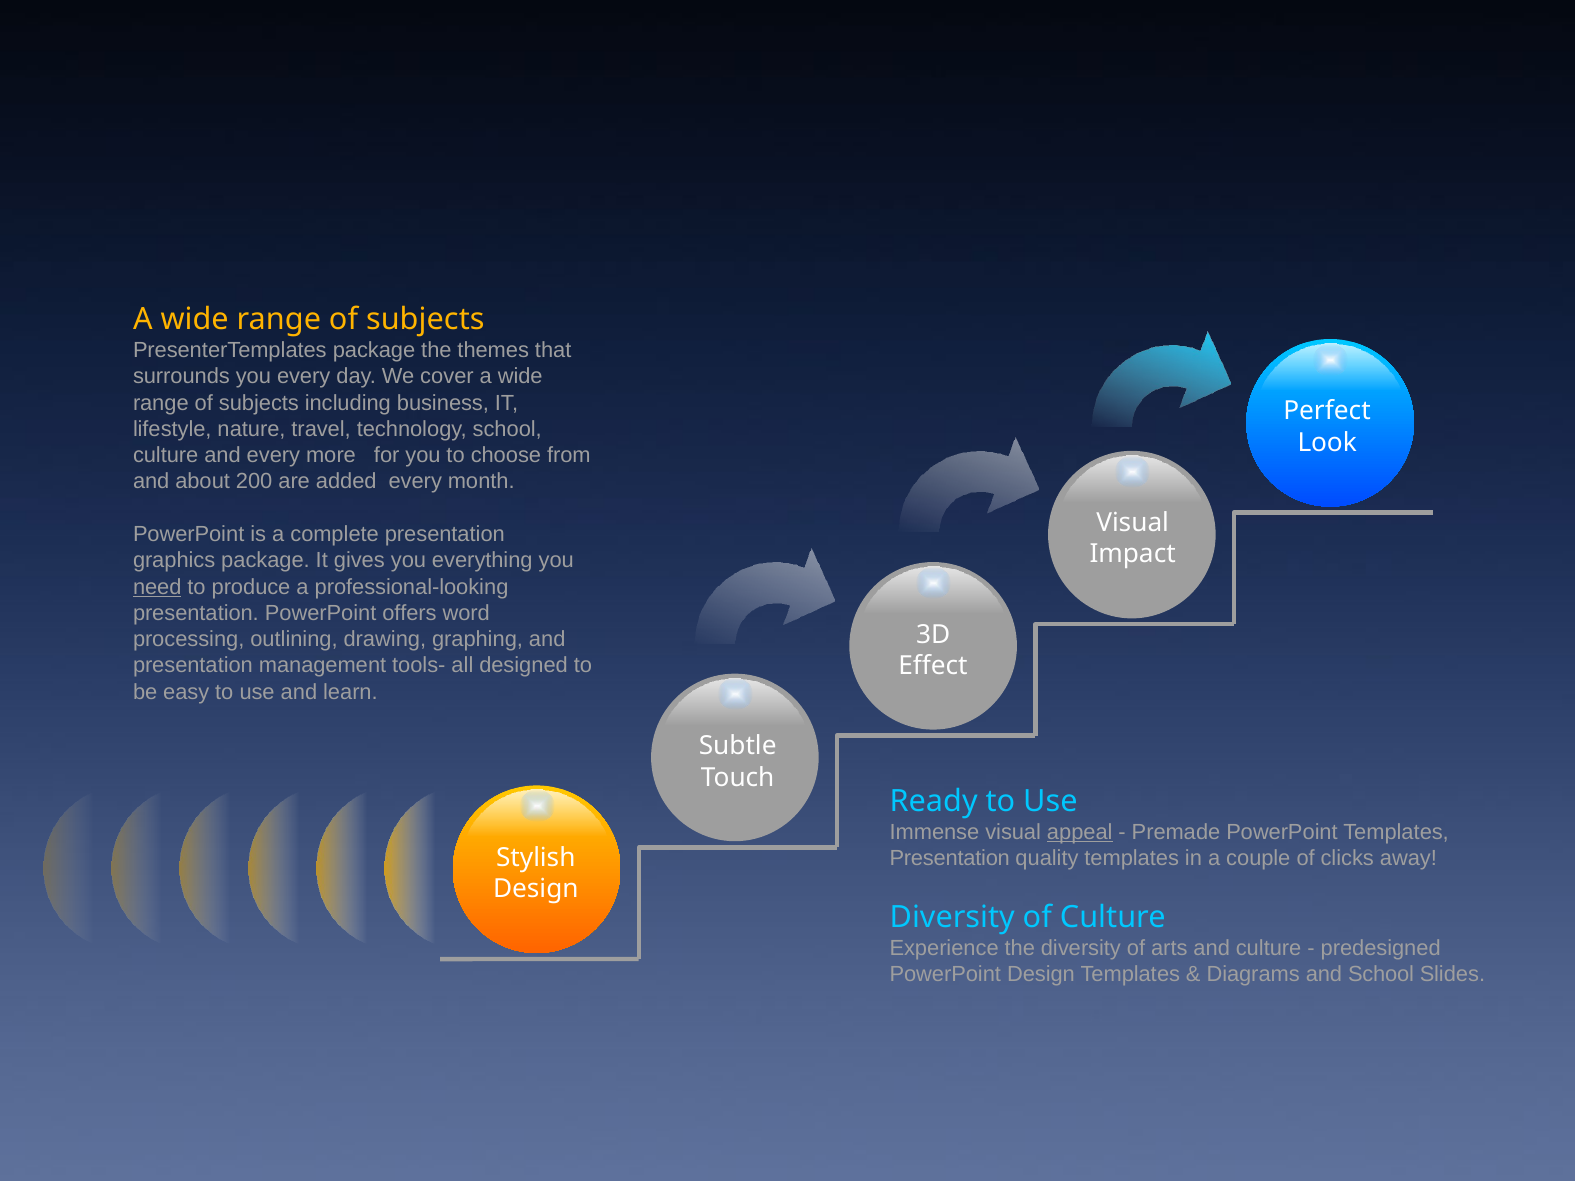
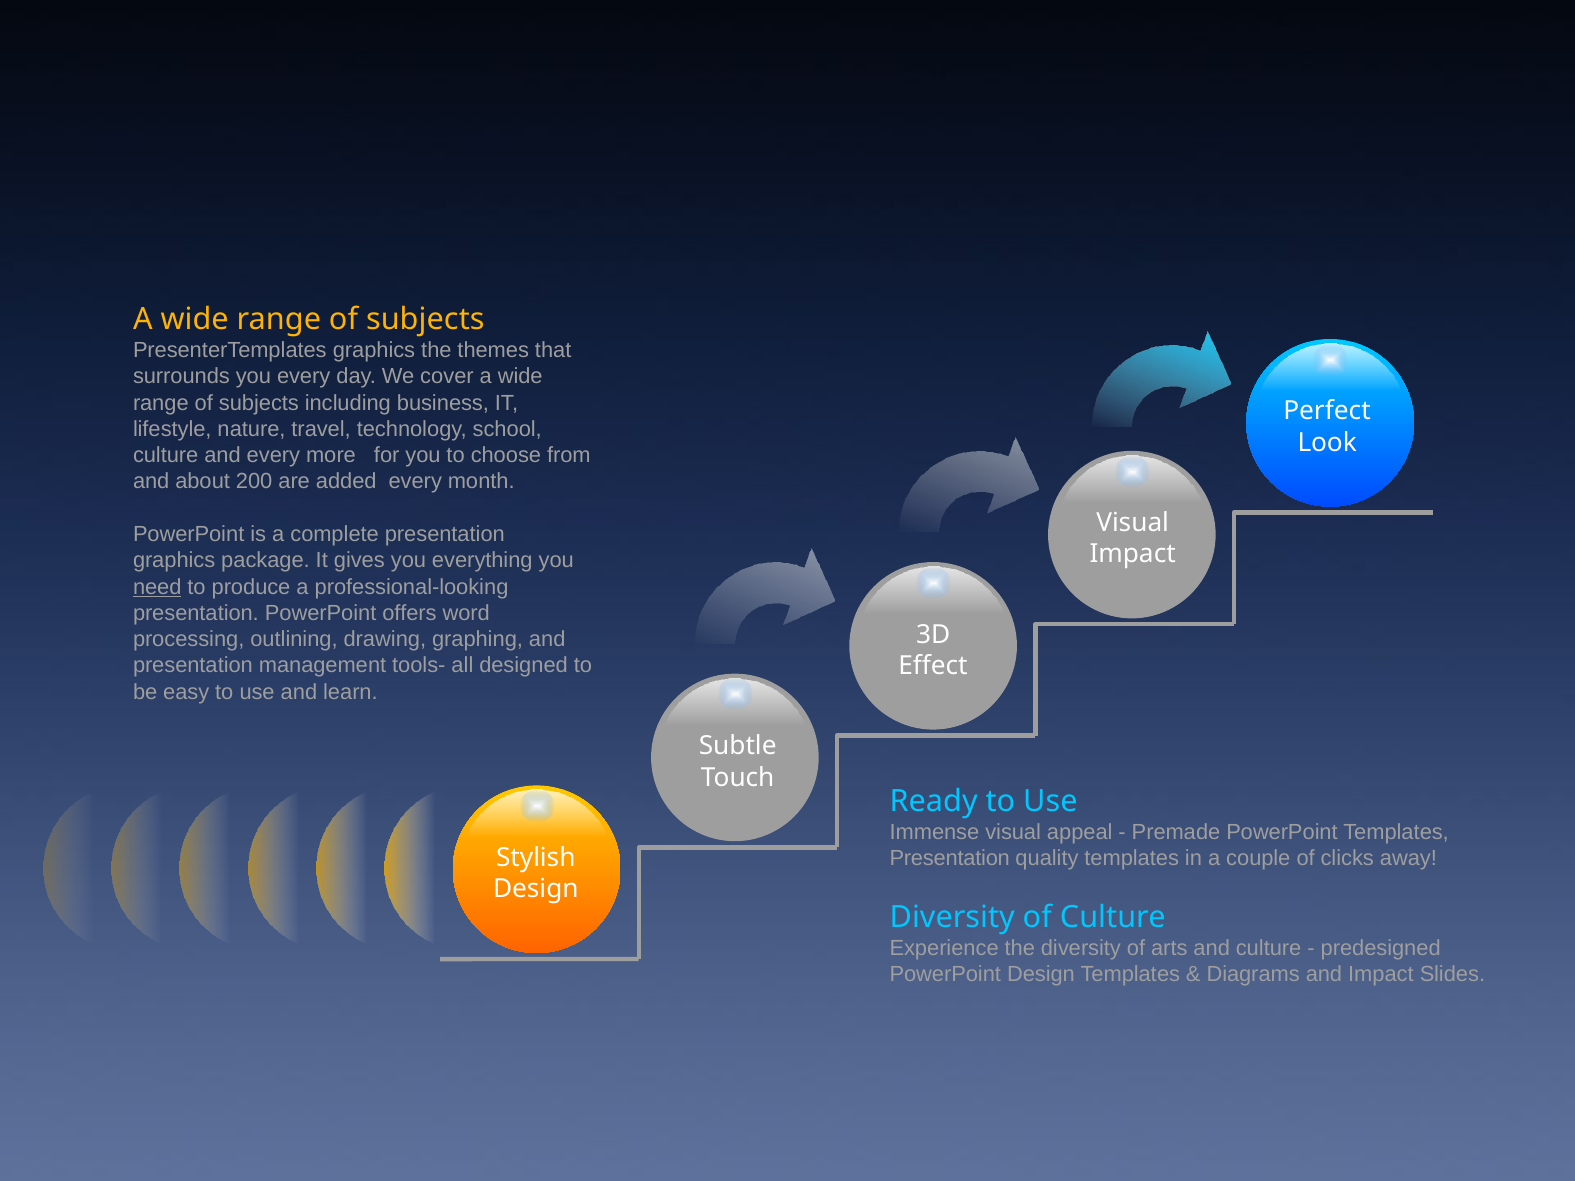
PresenterTemplates package: package -> graphics (374, 350)
appeal underline: present -> none (1080, 832)
and School: School -> Impact (1381, 974)
